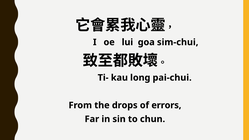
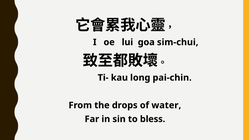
pai-chui: pai-chui -> pai-chin (172, 78)
errors: errors -> water (166, 105)
chun: chun -> bless (153, 119)
